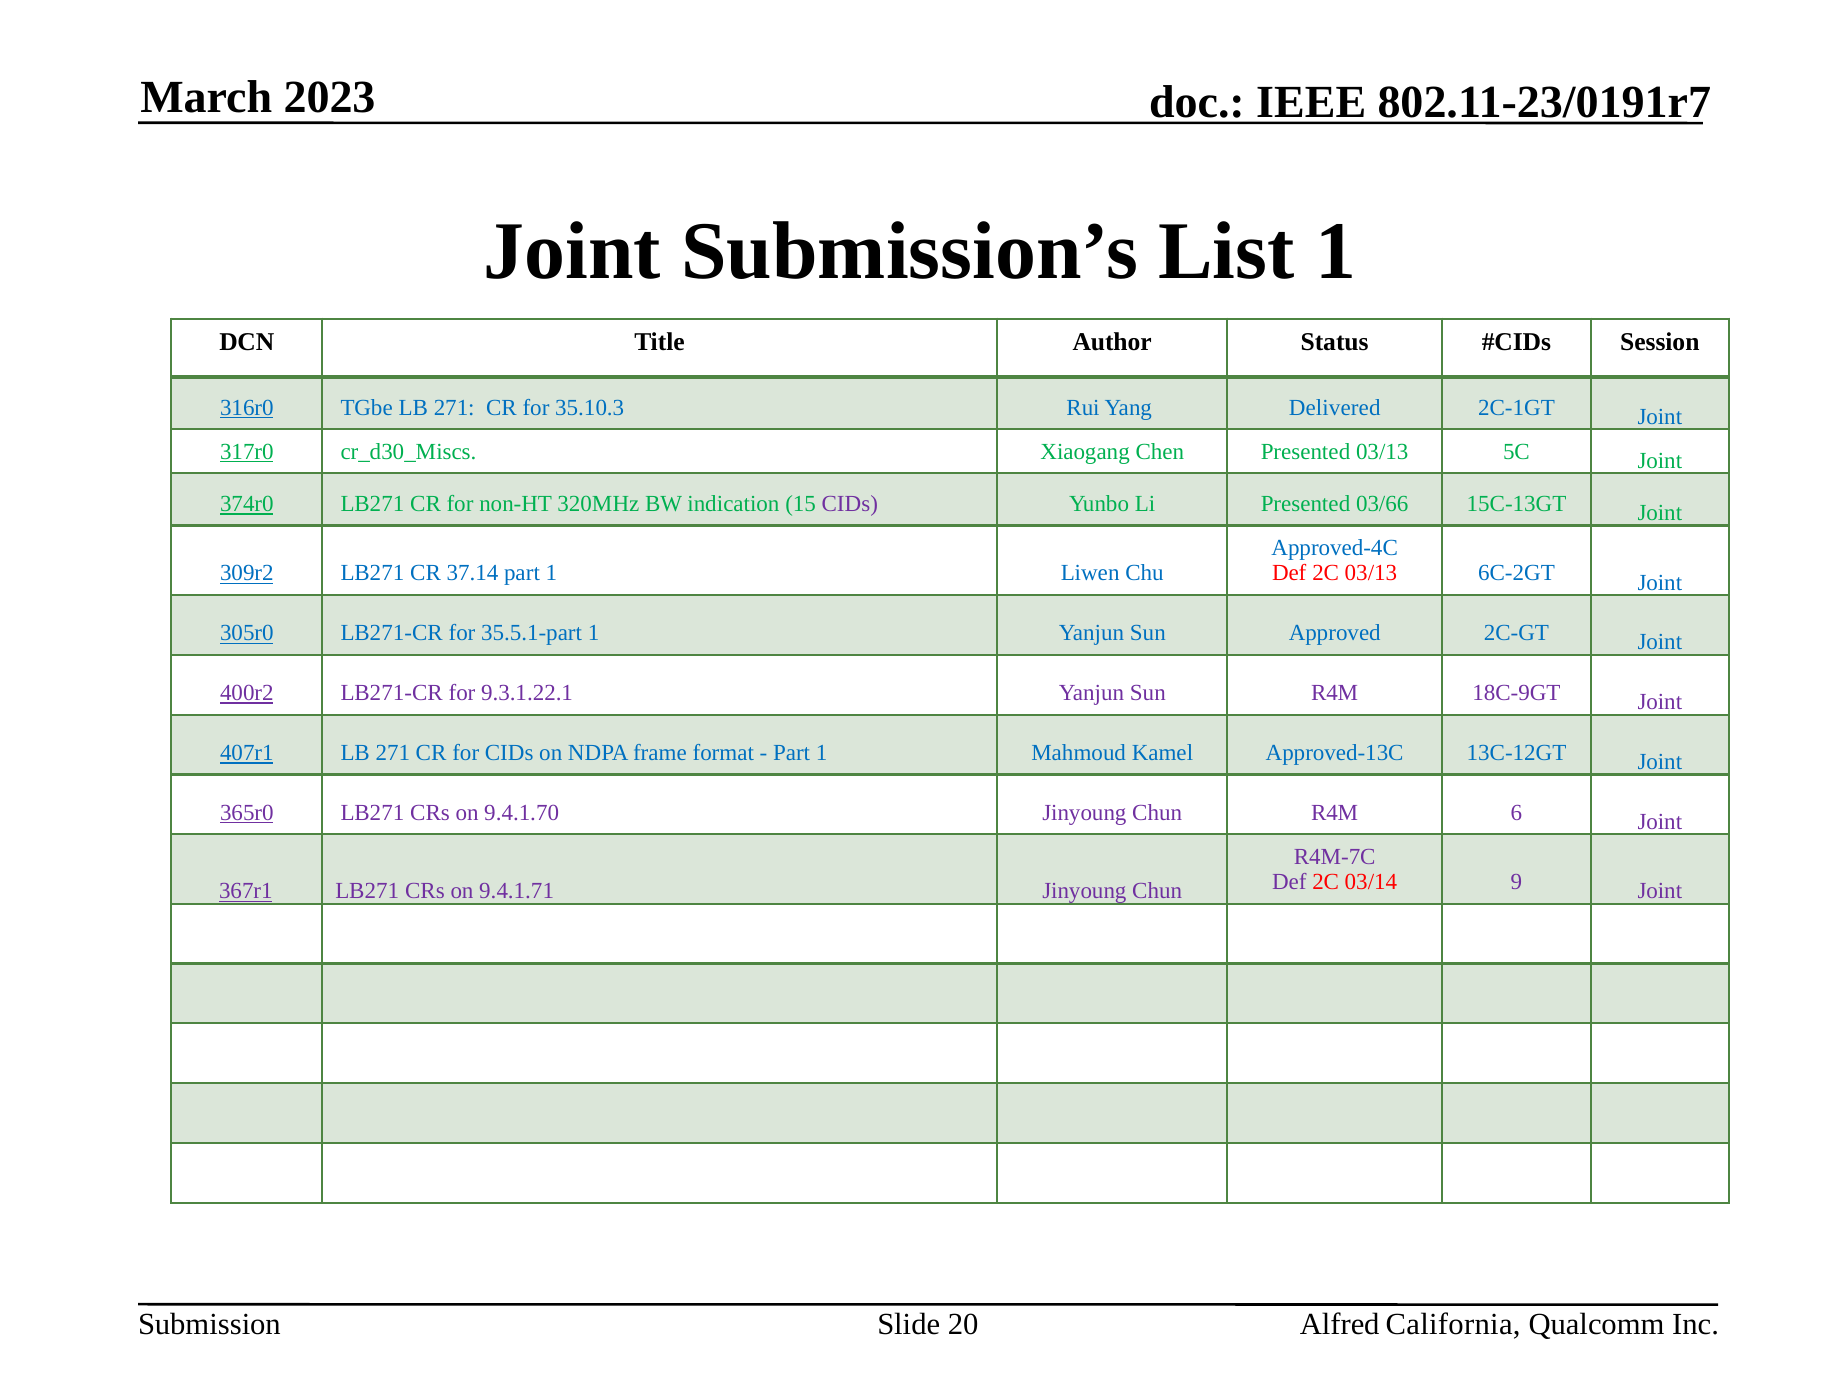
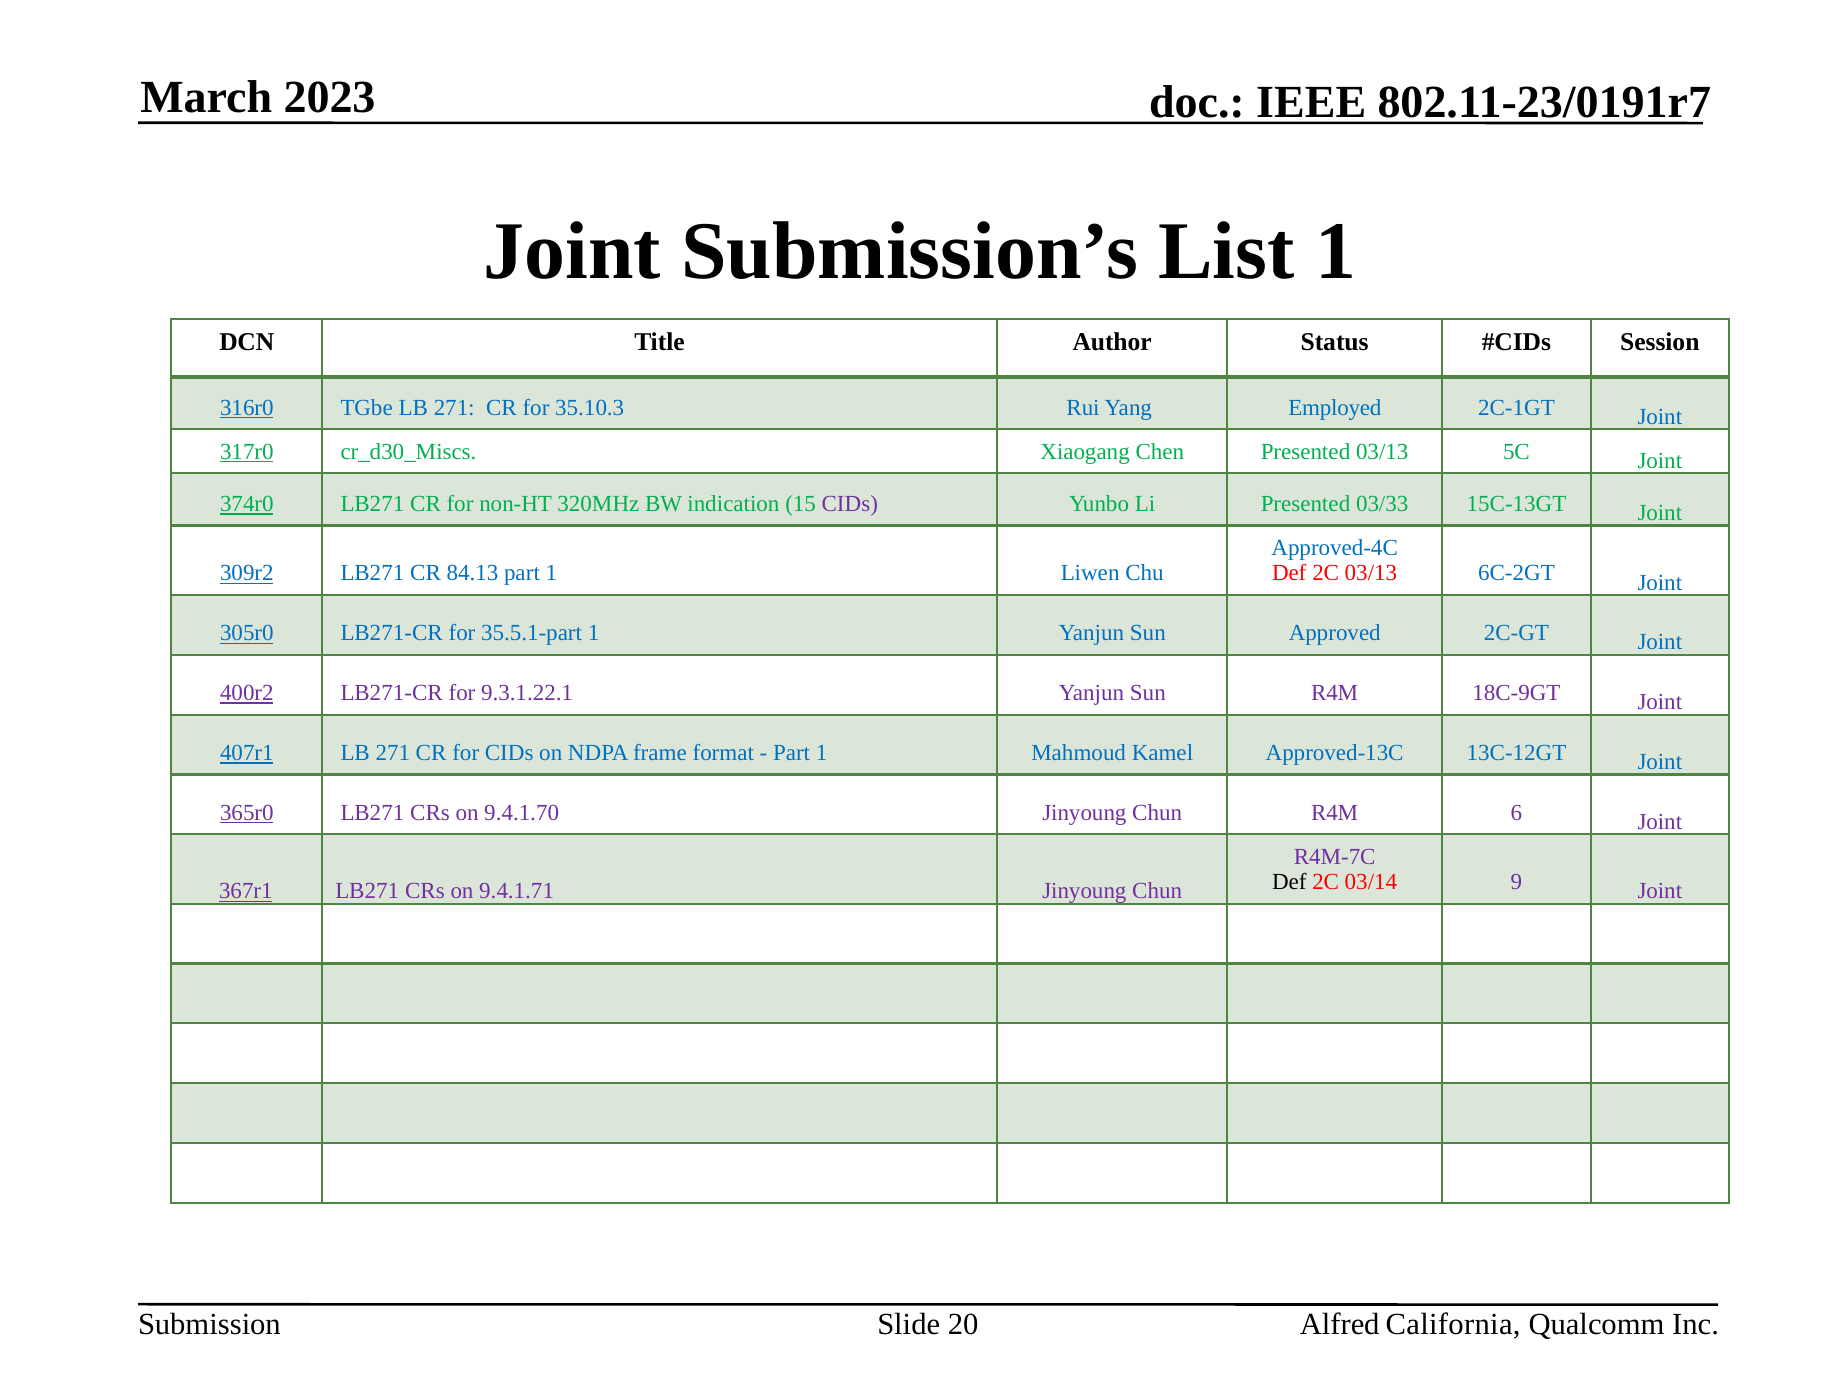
Delivered: Delivered -> Employed (1335, 408)
03/66: 03/66 -> 03/33 (1382, 504)
37.14: 37.14 -> 84.13 (472, 573)
Def colour: purple -> black (1289, 882)
